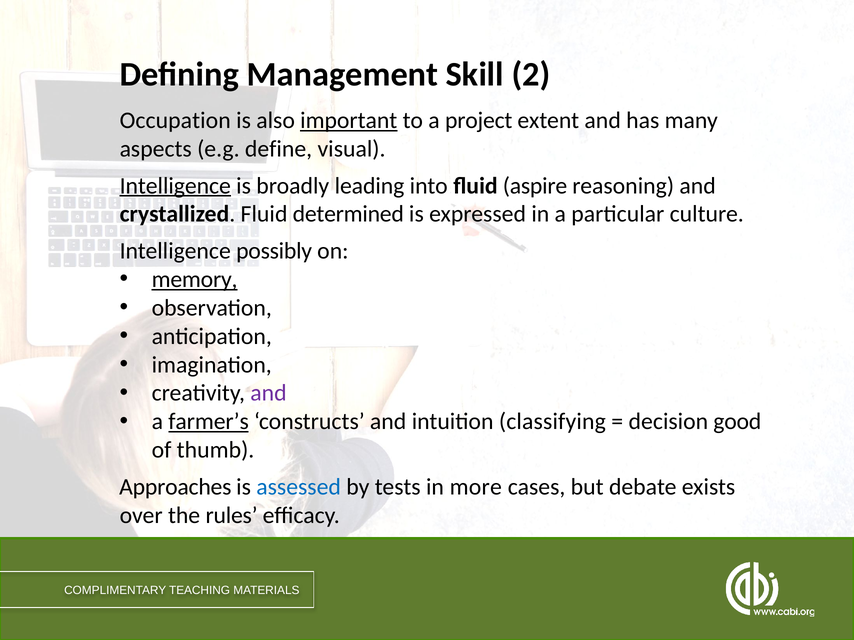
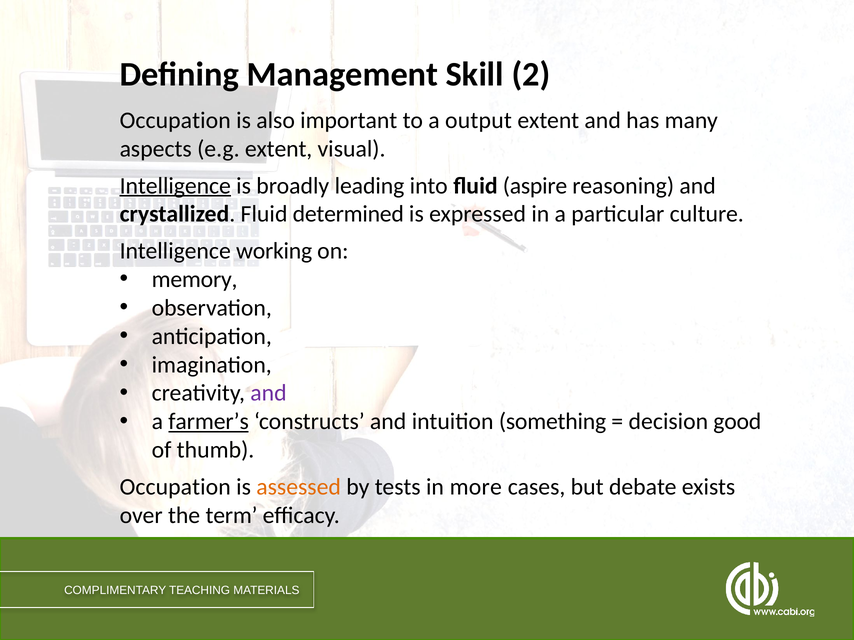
important underline: present -> none (349, 121)
project: project -> output (478, 121)
e.g define: define -> extent (279, 149)
possibly: possibly -> working (274, 251)
memory underline: present -> none (195, 280)
classifying: classifying -> something (553, 422)
Approaches: Approaches -> Occupation (175, 487)
assessed colour: blue -> orange (299, 487)
rules: rules -> term (232, 516)
